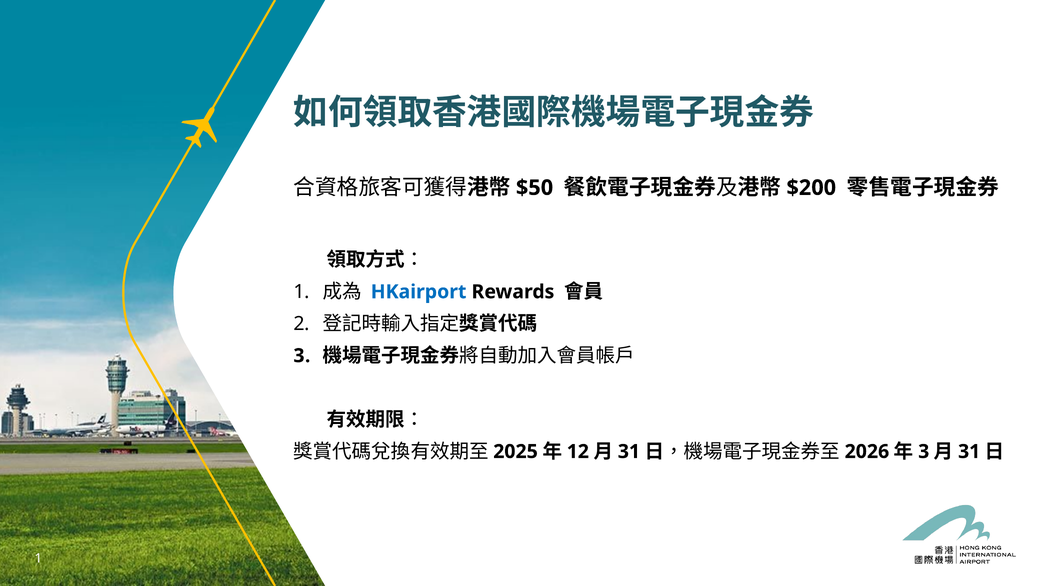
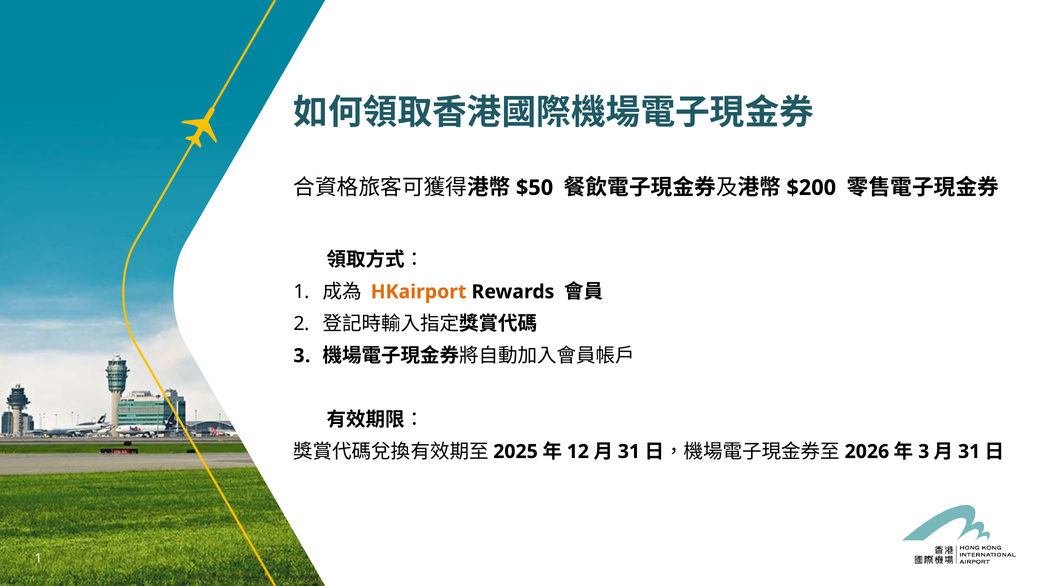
HKairport colour: blue -> orange (419, 292)
